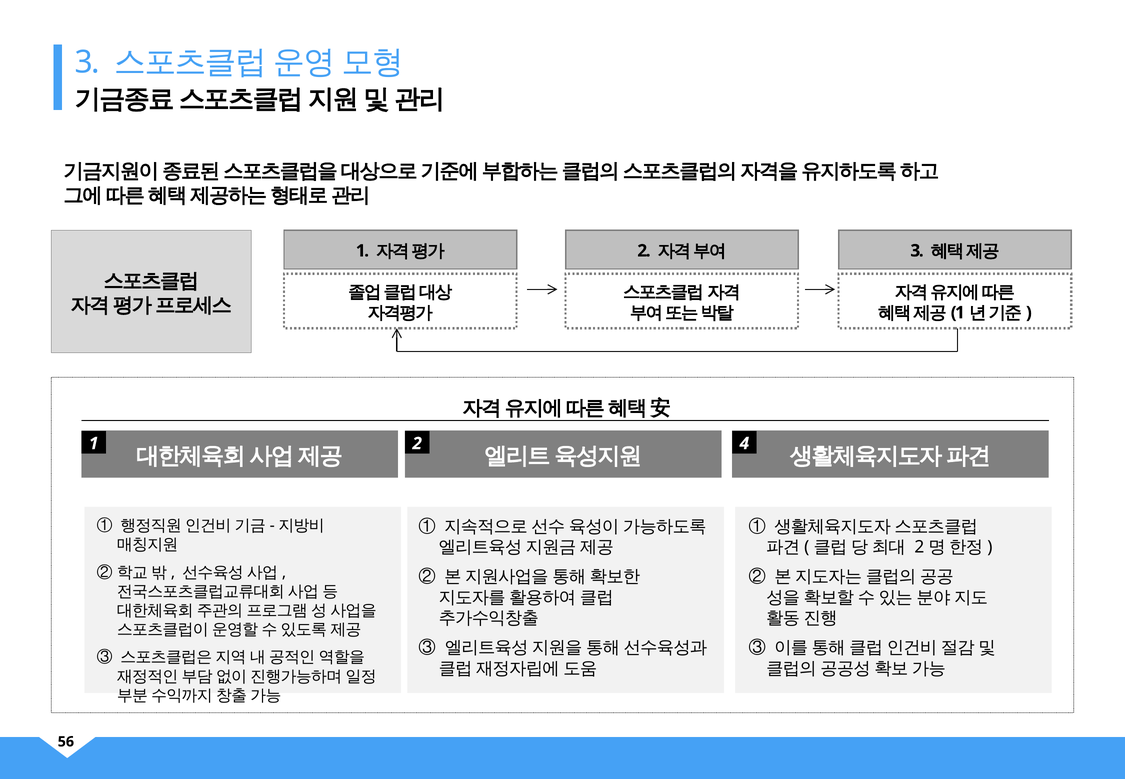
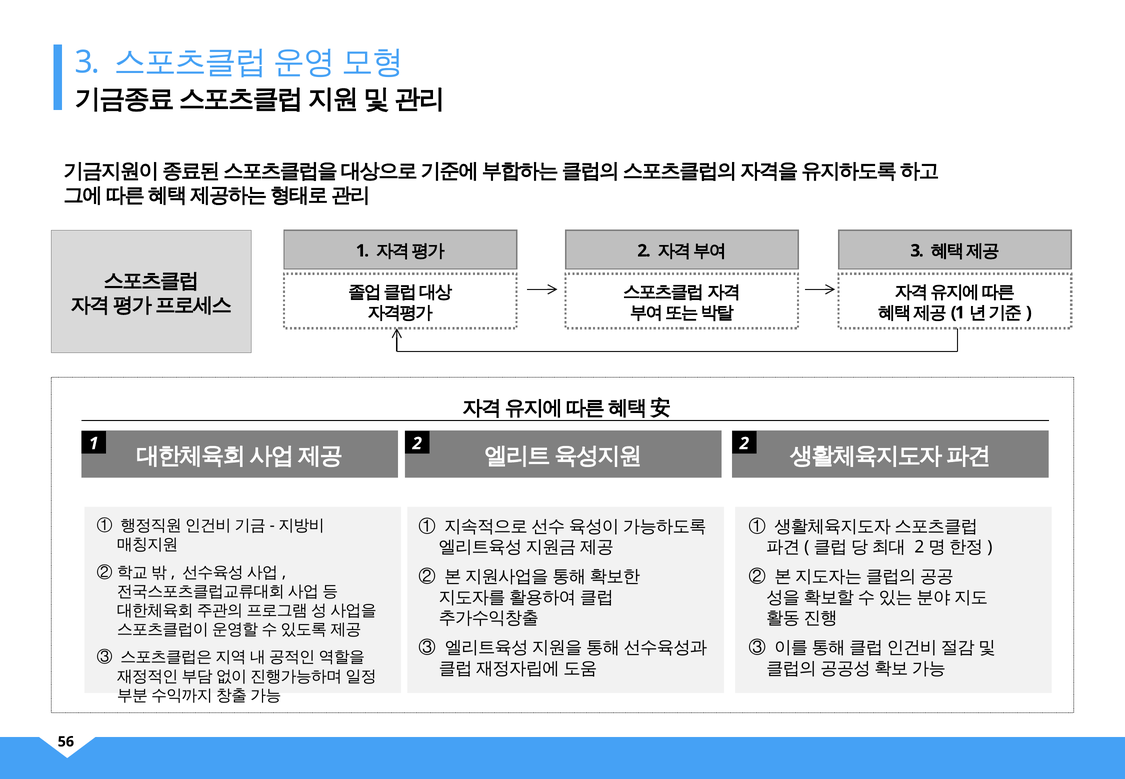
2 4: 4 -> 2 (744, 443)
